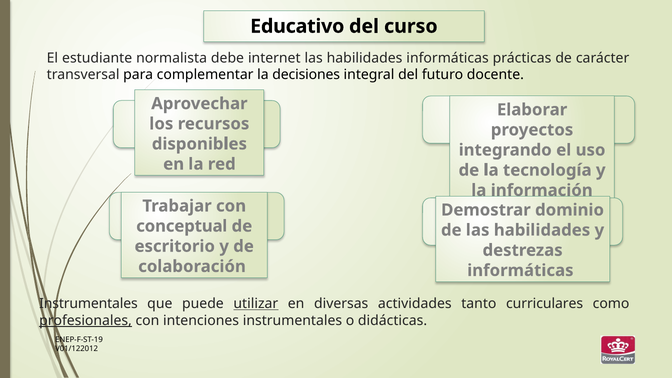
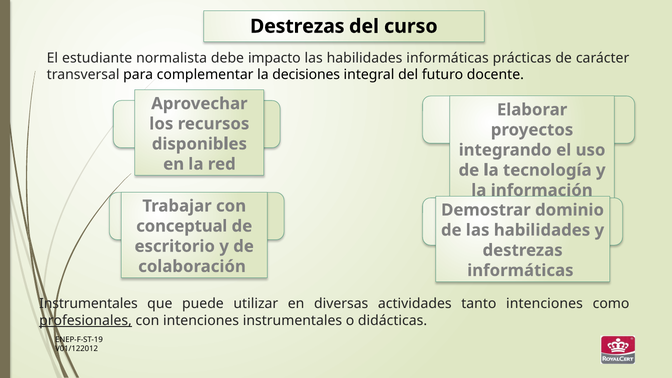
Educativo: Educativo -> Destrezas (297, 26)
internet: internet -> impacto (274, 58)
utilizar underline: present -> none (256, 304)
tanto curriculares: curriculares -> intenciones (544, 304)
